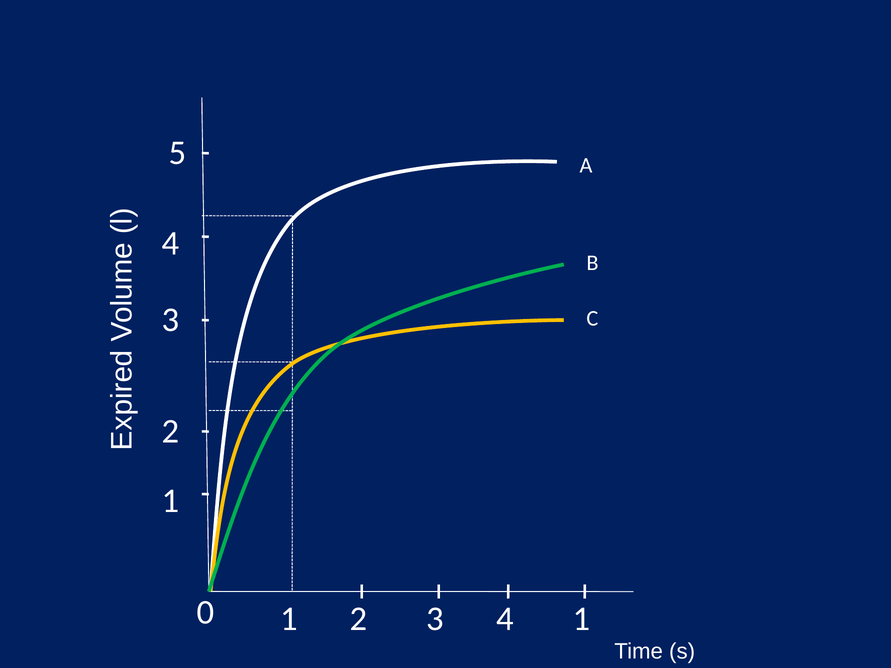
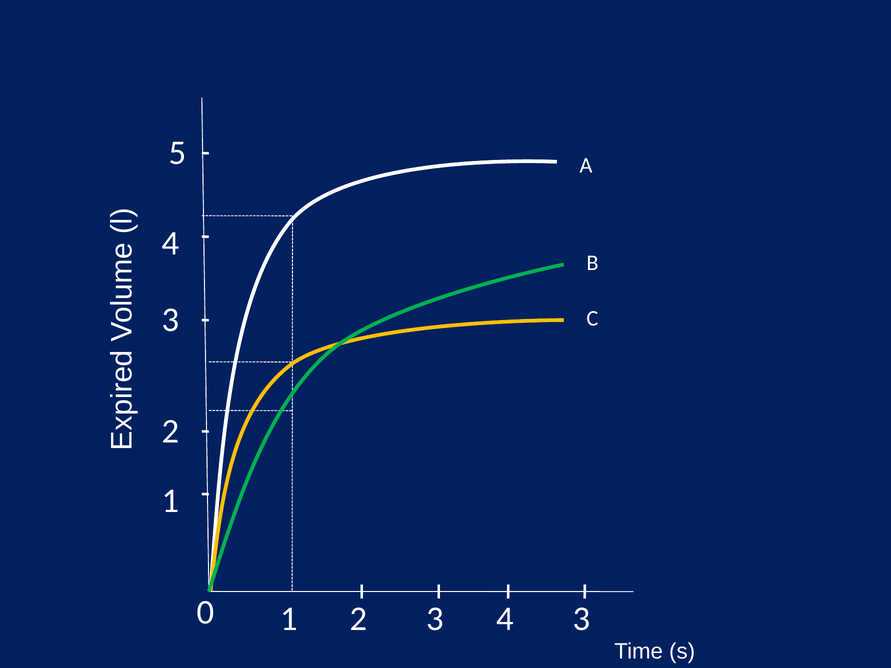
4 1: 1 -> 3 (581, 619)
